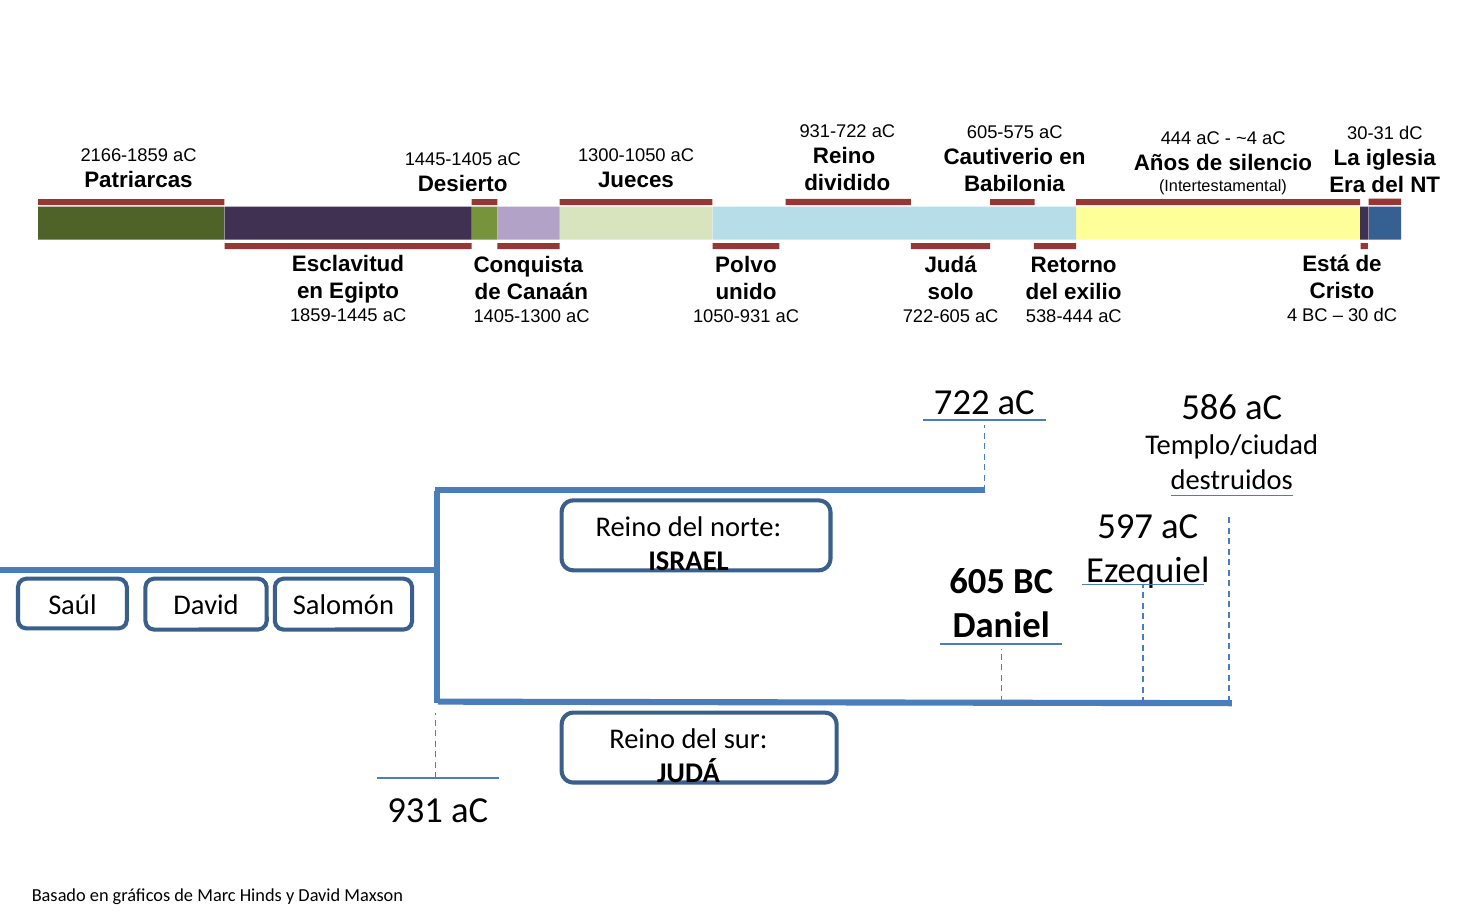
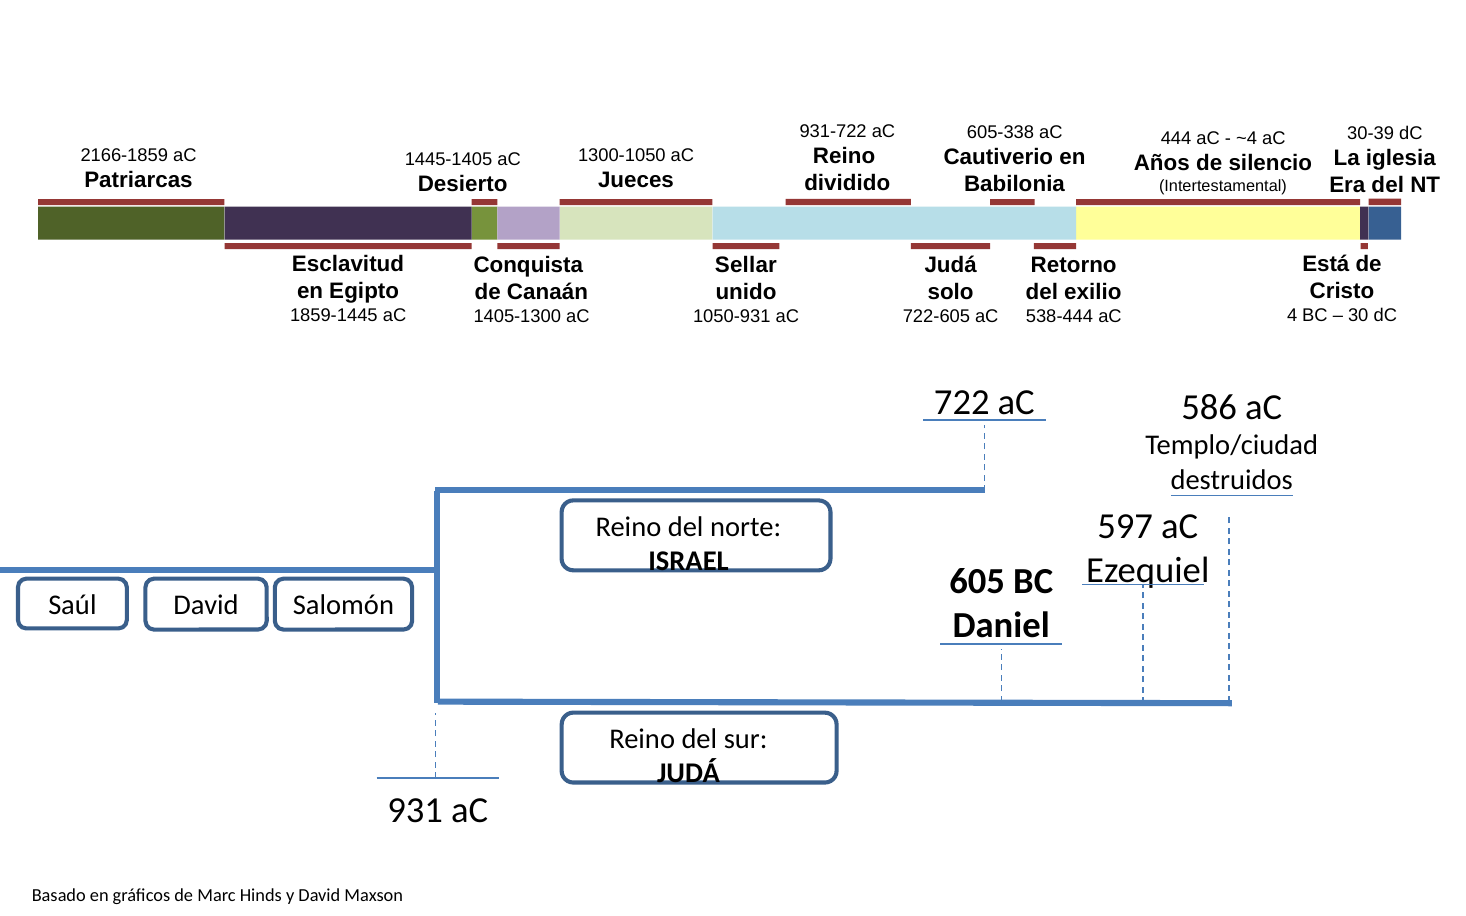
605-575: 605-575 -> 605-338 (1000, 132)
30-31: 30-31 -> 30-39 (1371, 133)
Polvo: Polvo -> Sellar (746, 266)
